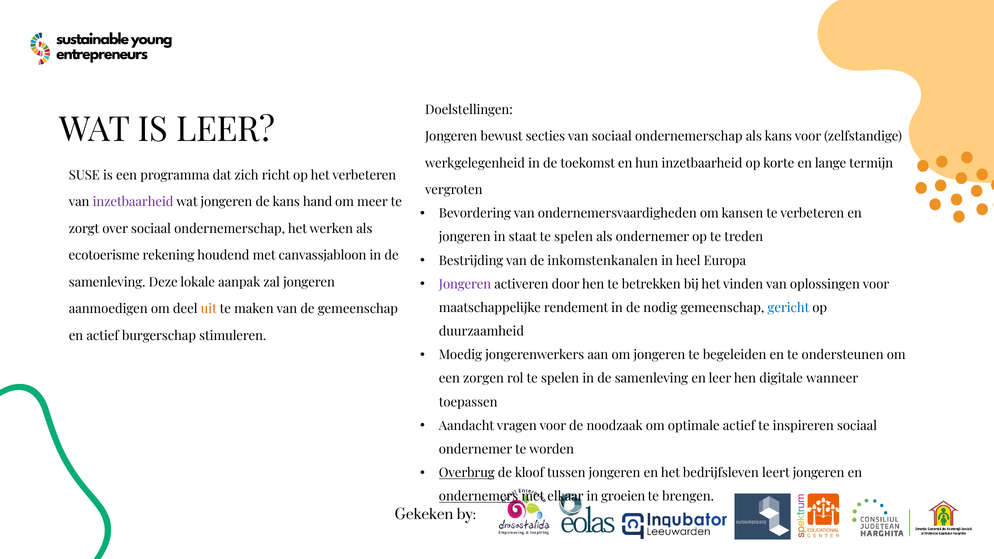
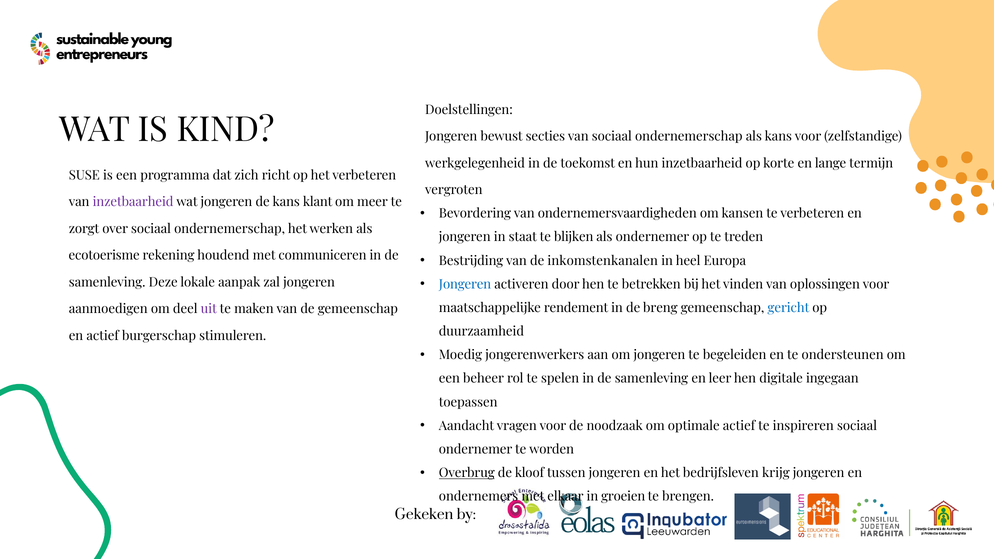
IS LEER: LEER -> KIND (226, 130)
hand: hand -> klant (318, 202)
staat te spelen: spelen -> blijken (574, 237)
canvassjabloon: canvassjabloon -> communiceren (322, 256)
Jongeren colour: purple -> blue (465, 284)
nodig: nodig -> breng (660, 308)
uit colour: orange -> purple (209, 309)
zorgen: zorgen -> beheer (483, 379)
wanneer: wanneer -> ingegaan (832, 379)
leert: leert -> krijg (776, 473)
ondernemers underline: present -> none (479, 497)
